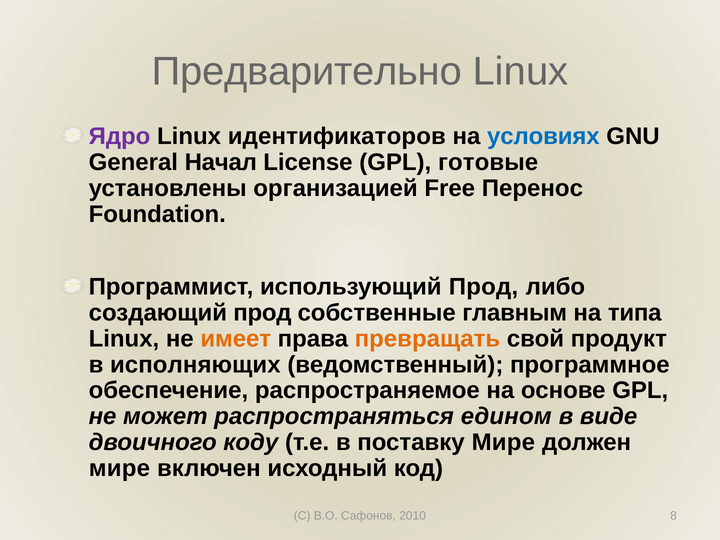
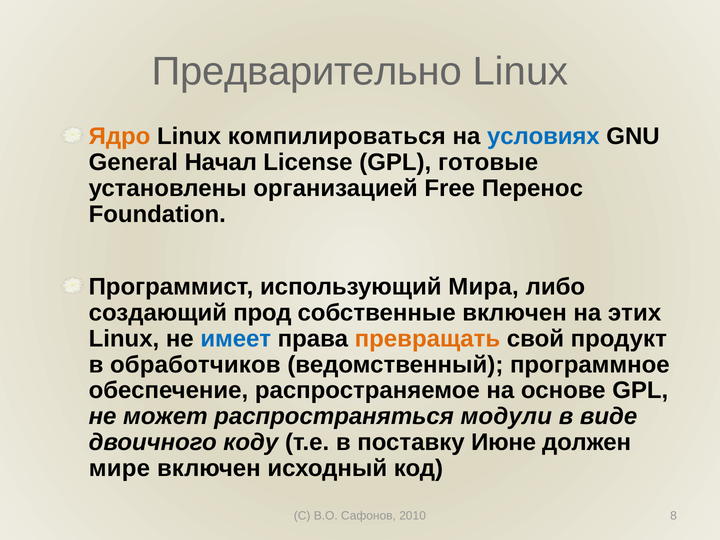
Ядро colour: purple -> orange (120, 136)
идентификаторов: идентификаторов -> компилироваться (337, 136)
использующий Прод: Прод -> Мира (483, 287)
собственные главным: главным -> включен (515, 313)
типа: типа -> этих (635, 313)
имеет colour: orange -> blue (236, 339)
исполняющих: исполняющих -> обработчиков (195, 365)
едином: едином -> модули (506, 416)
поставку Мире: Мире -> Июне (504, 442)
